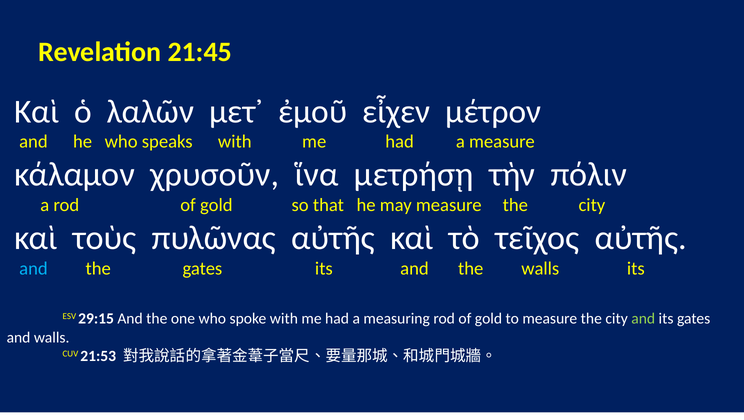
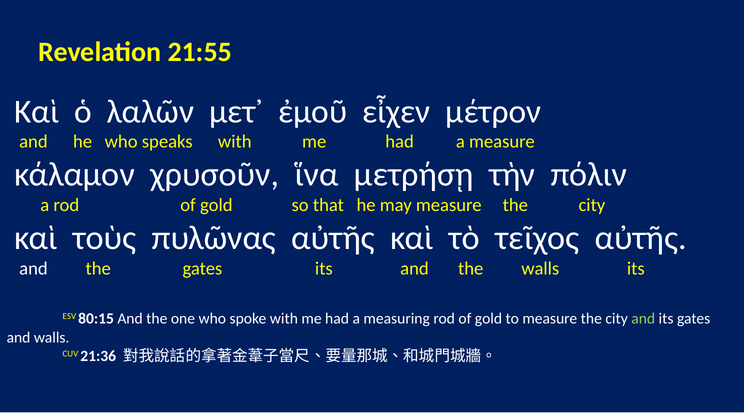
21:45: 21:45 -> 21:55 (200, 52)
and colour: light blue -> white (33, 268)
29:15: 29:15 -> 80:15 (96, 318)
21:53: 21:53 -> 21:36 (98, 356)
